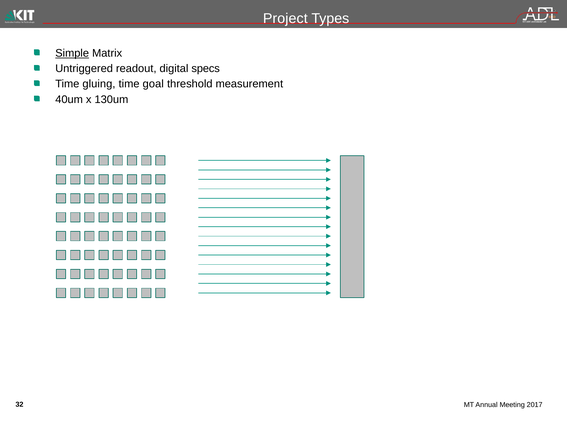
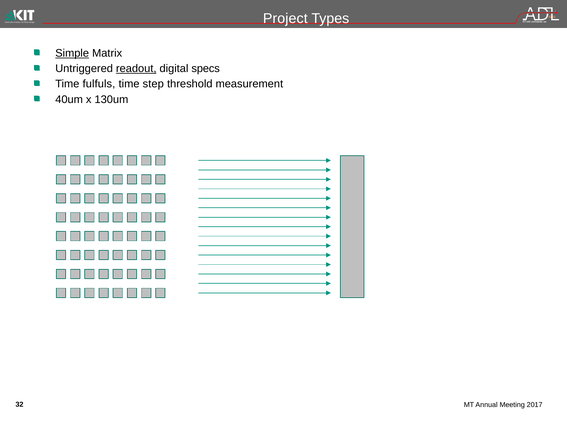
readout underline: none -> present (136, 69)
gluing: gluing -> fulfuls (99, 84)
goal: goal -> step (153, 84)
